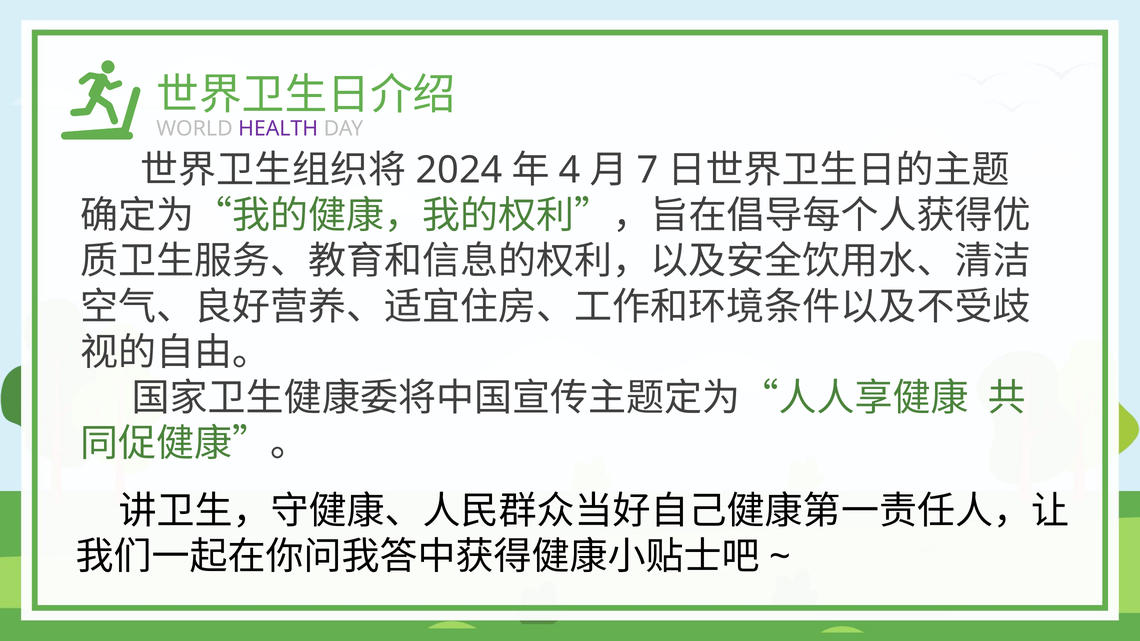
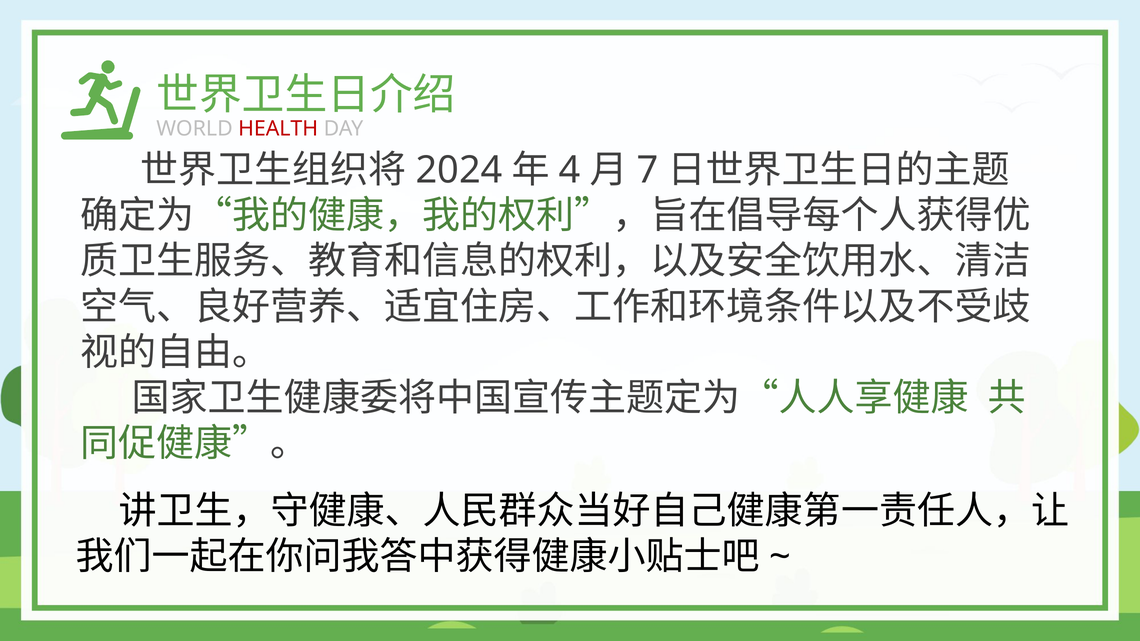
HEALTH colour: purple -> red (278, 129)
